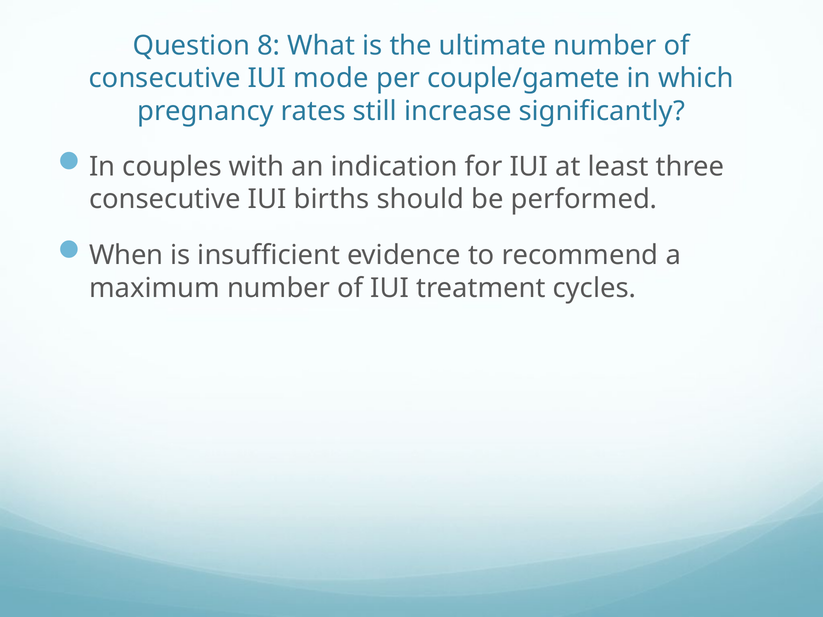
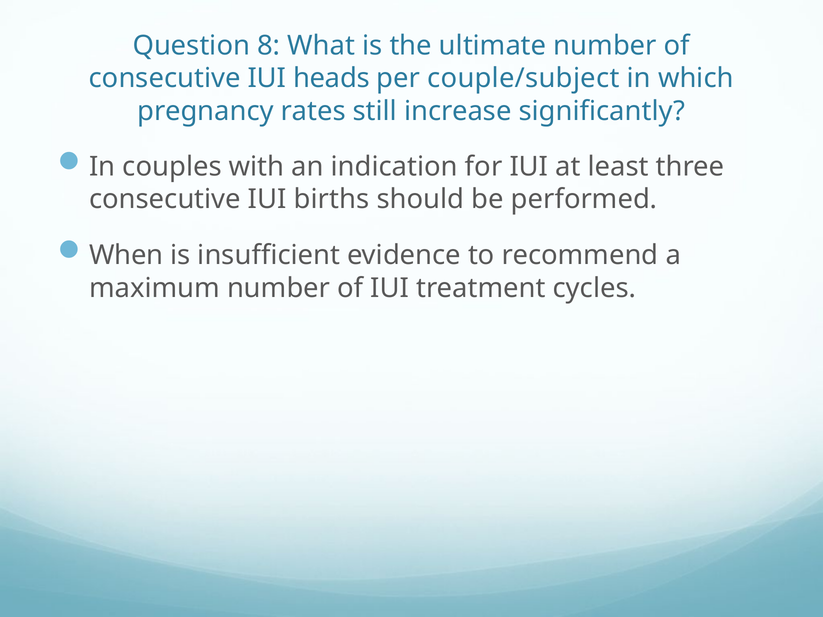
mode: mode -> heads (331, 78)
couple/gamete: couple/gamete -> couple/subject (523, 78)
